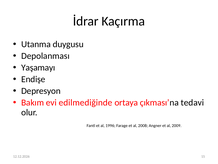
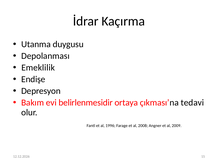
Yaşamayı: Yaşamayı -> Emeklilik (38, 67)
edilmediğinde: edilmediğinde -> belirlenmesidir (86, 102)
